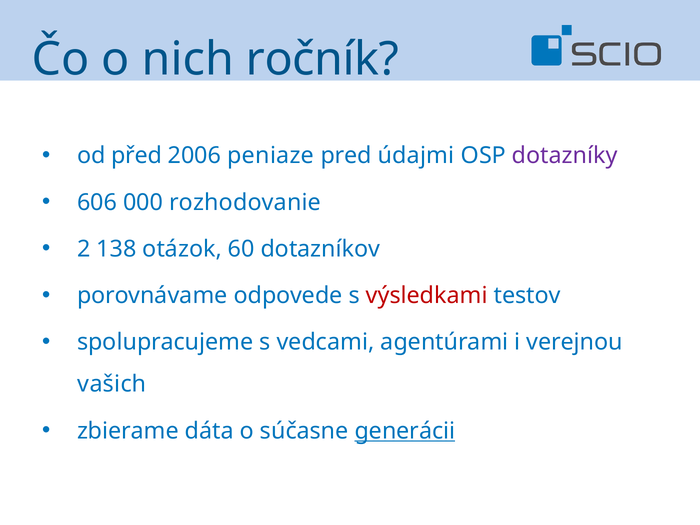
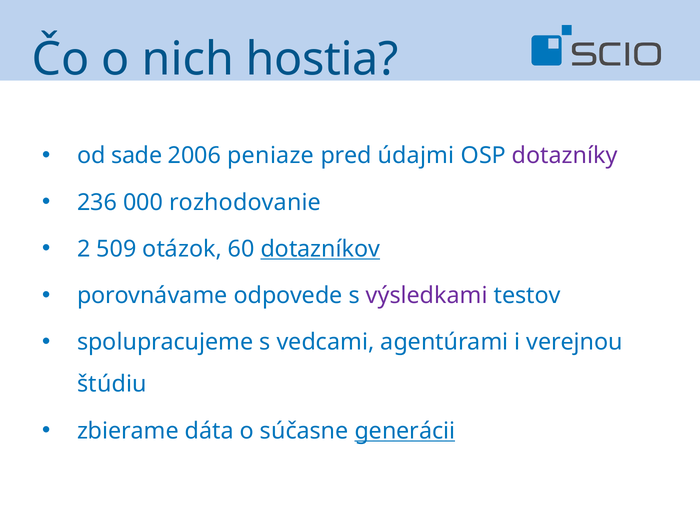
ročník: ročník -> hostia (322, 59)
před: před -> sade (137, 156)
606: 606 -> 236 (97, 202)
138: 138 -> 509 (116, 249)
dotazníkov underline: none -> present (320, 249)
výsledkami colour: red -> purple (427, 296)
vašich: vašich -> štúdiu (112, 384)
